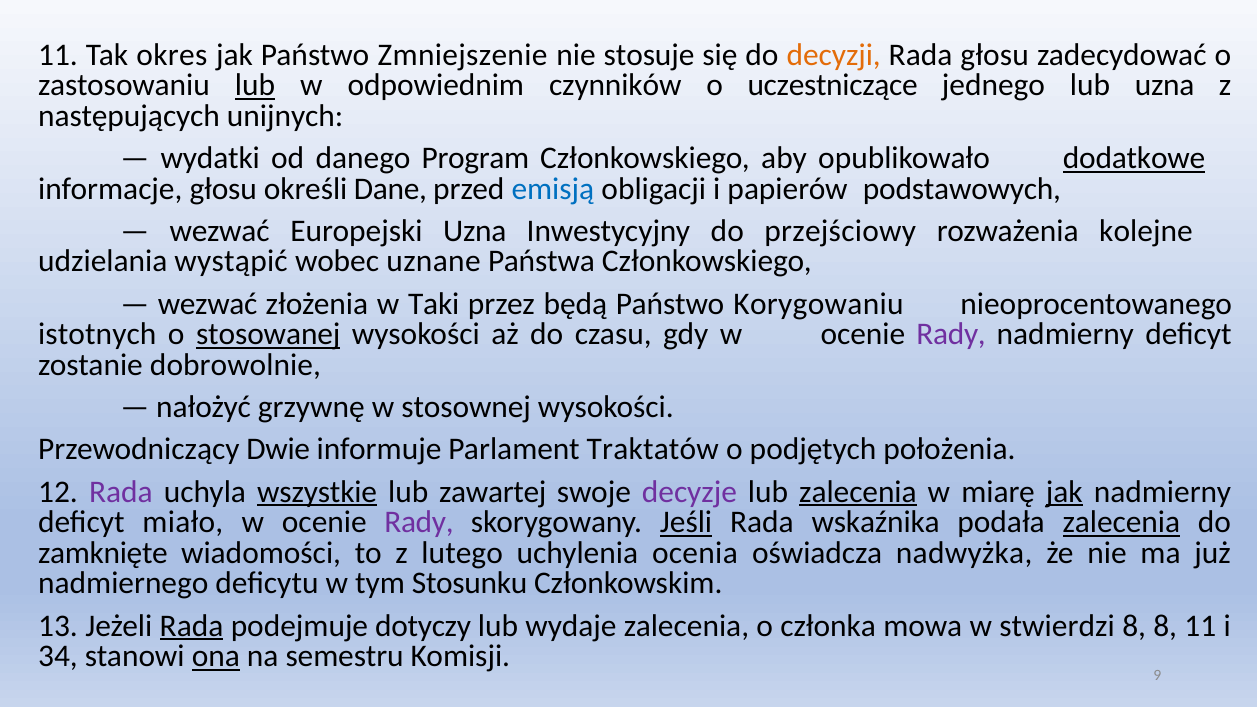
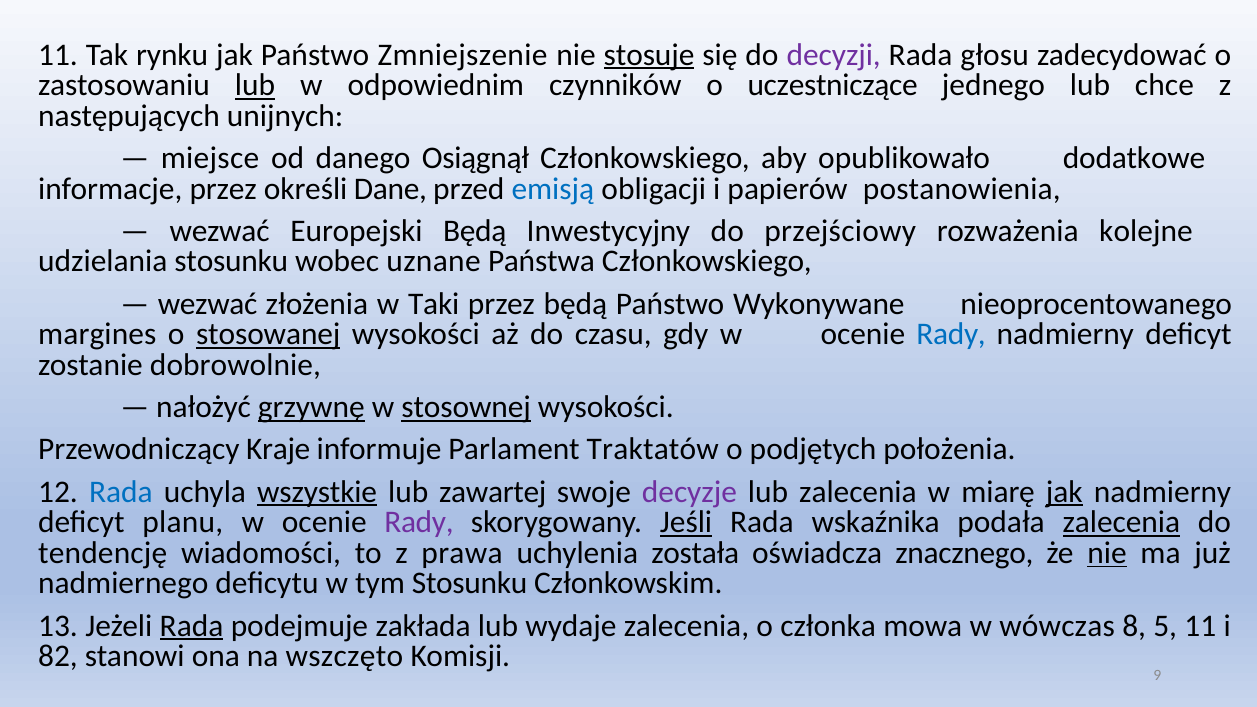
okres: okres -> rynku (172, 55)
stosuje underline: none -> present (649, 55)
decyzji colour: orange -> purple (834, 55)
lub uzna: uzna -> chce (1164, 85)
wydatki: wydatki -> miejsce (210, 158)
Program: Program -> Osiągnął (475, 158)
dodatkowe underline: present -> none (1134, 158)
informacje głosu: głosu -> przez (223, 189)
podstawowych: podstawowych -> postanowienia (962, 189)
Europejski Uzna: Uzna -> Będą (475, 231)
udzielania wystąpić: wystąpić -> stosunku (231, 262)
Korygowaniu: Korygowaniu -> Wykonywane (819, 304)
istotnych: istotnych -> margines (97, 334)
Rady colour: purple -> blue (951, 334)
grzywnę underline: none -> present (311, 407)
stosownej underline: none -> present (466, 407)
Dwie: Dwie -> Kraje (278, 450)
Rada colour: purple -> blue (121, 492)
zalecenia underline: present -> none (858, 492)
miało: miało -> planu (183, 522)
zamknięte: zamknięte -> tendencję (103, 553)
lutego: lutego -> prawa (462, 553)
ocenia: ocenia -> została (695, 553)
nadwyżka: nadwyżka -> znacznego (964, 553)
nie underline: none -> present (1107, 553)
dotyczy: dotyczy -> zakłada (423, 626)
stwierdzi: stwierdzi -> wówczas (1057, 626)
8 8: 8 -> 5 (1165, 626)
34: 34 -> 82 (58, 656)
ona underline: present -> none (216, 656)
semestru: semestru -> wszczęto (344, 656)
